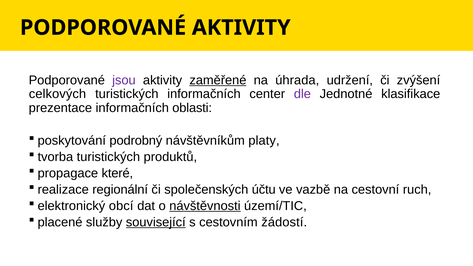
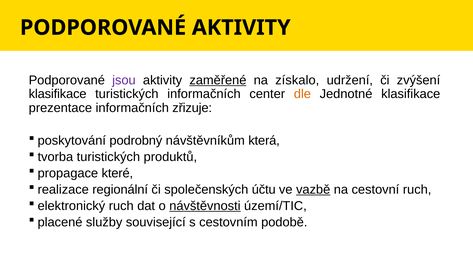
úhrada: úhrada -> získalo (297, 80)
celkových: celkových -> klasifikace (58, 94)
dle colour: purple -> orange (302, 94)
oblasti: oblasti -> zřizuje (192, 108)
platy: platy -> která (264, 141)
vazbě underline: none -> present (313, 190)
obcí: obcí -> ruch (121, 206)
související underline: present -> none (156, 222)
žádostí: žádostí -> podobě (284, 222)
